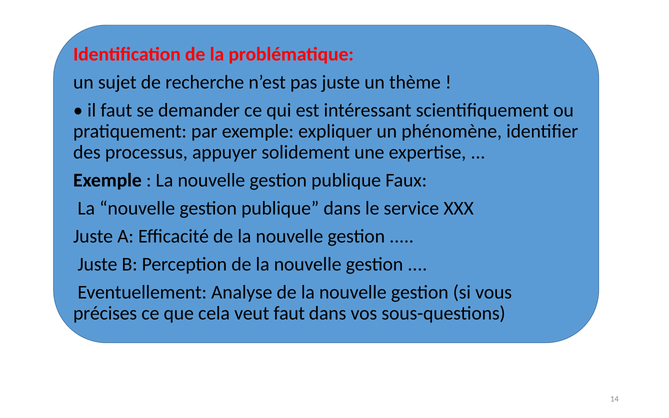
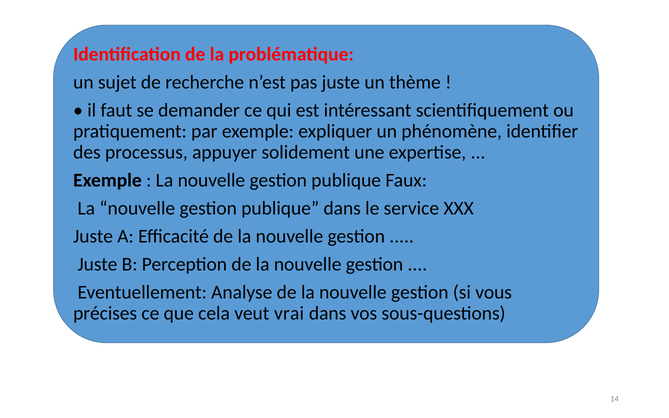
veut faut: faut -> vrai (289, 313)
